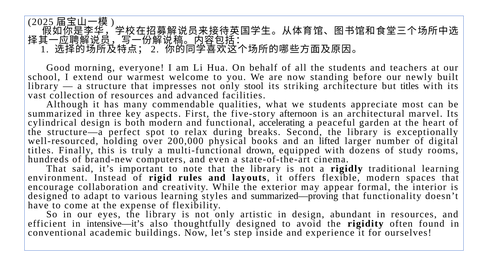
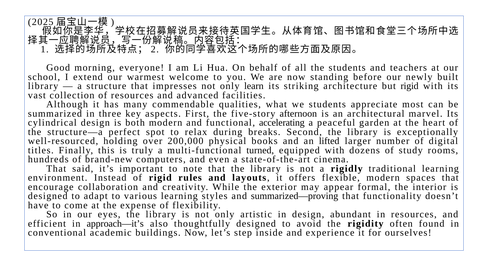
stool: stool -> learn (254, 86)
but titles: titles -> rigid (410, 86)
drown: drown -> turned (260, 150)
intensive—it’s: intensive—it’s -> approach—it’s (115, 223)
